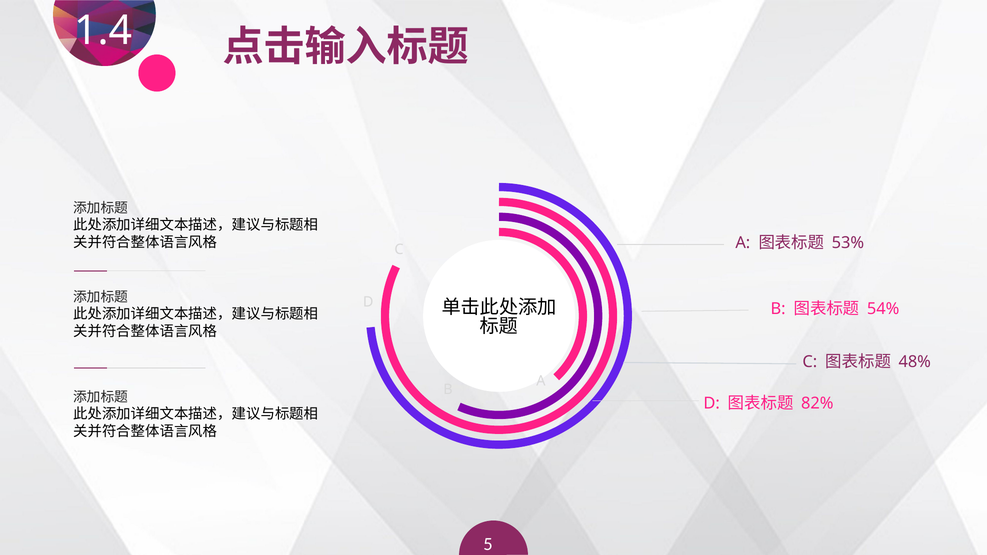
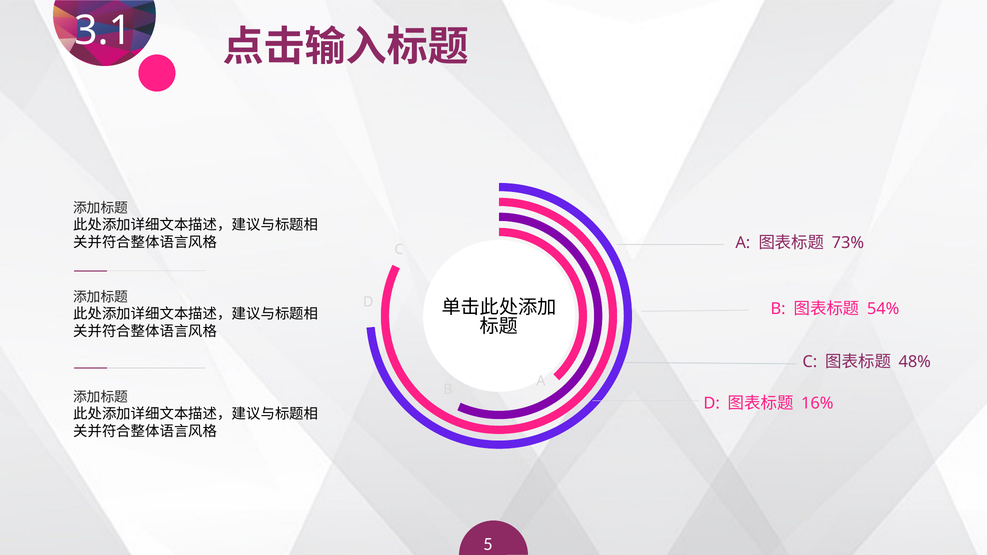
1.4: 1.4 -> 3.1 (103, 31)
53%: 53% -> 73% (848, 243)
82%: 82% -> 16% (817, 403)
